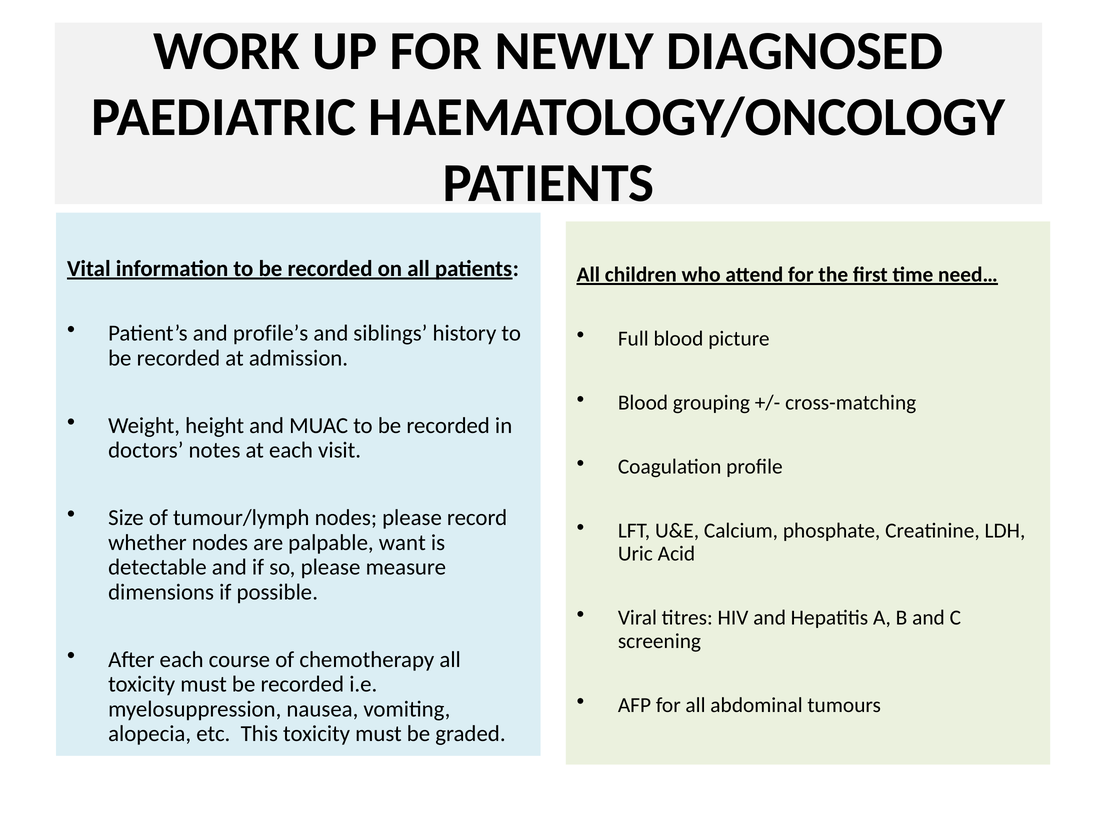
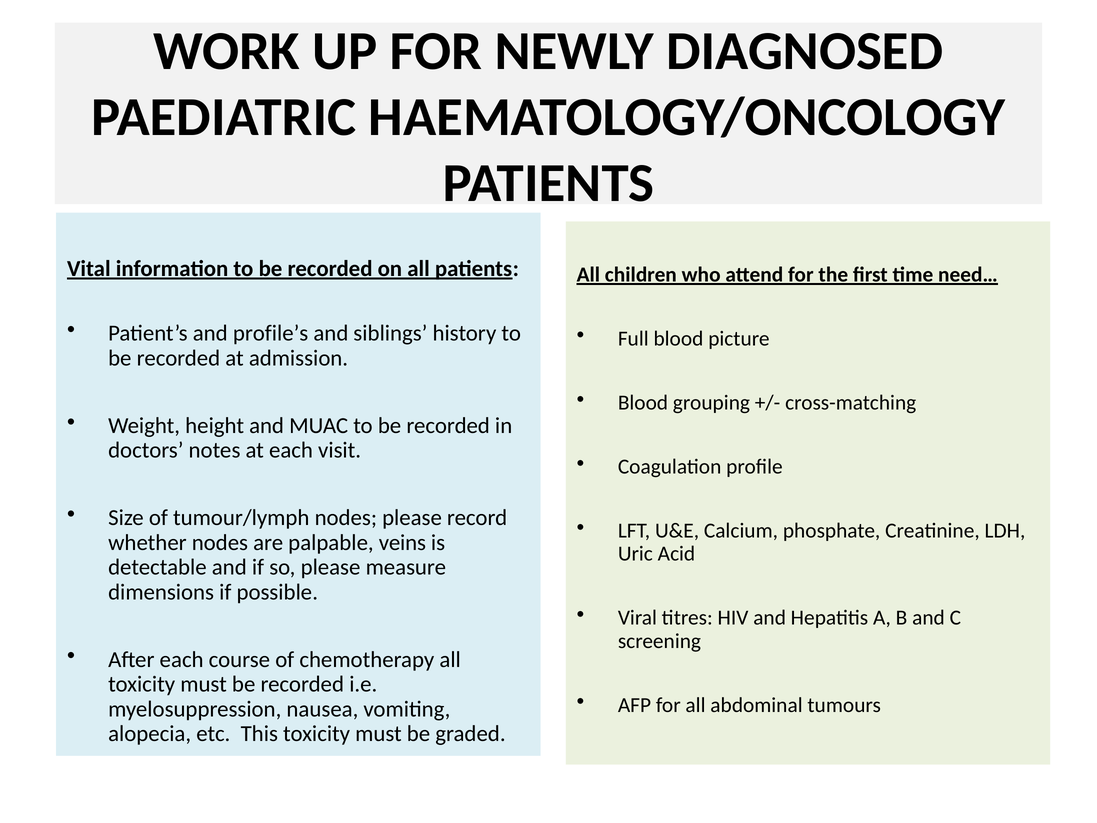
want: want -> veins (402, 542)
